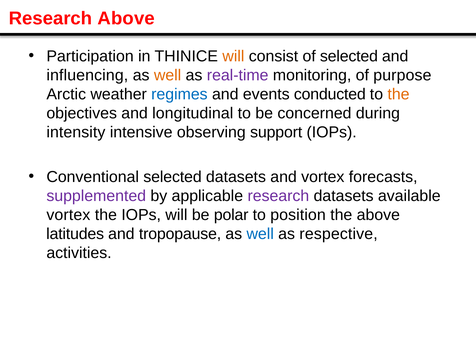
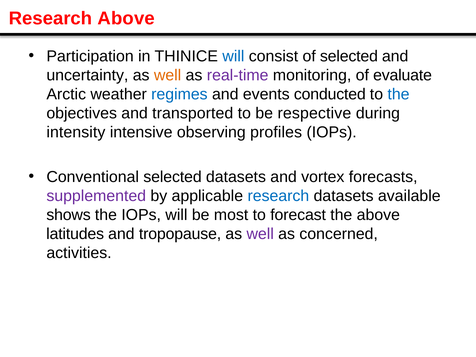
will colour: orange -> blue (233, 56)
influencing: influencing -> uncertainty (87, 75)
purpose: purpose -> evaluate (403, 75)
the colour: orange -> blue (399, 94)
longitudinal: longitudinal -> transported (193, 113)
concerned: concerned -> respective (314, 113)
support: support -> profiles (276, 132)
research colour: purple -> blue (278, 196)
vortex: vortex -> shows (69, 215)
polar: polar -> most (231, 215)
position: position -> forecast (298, 215)
well colour: blue -> purple (260, 234)
respective: respective -> concerned (339, 234)
